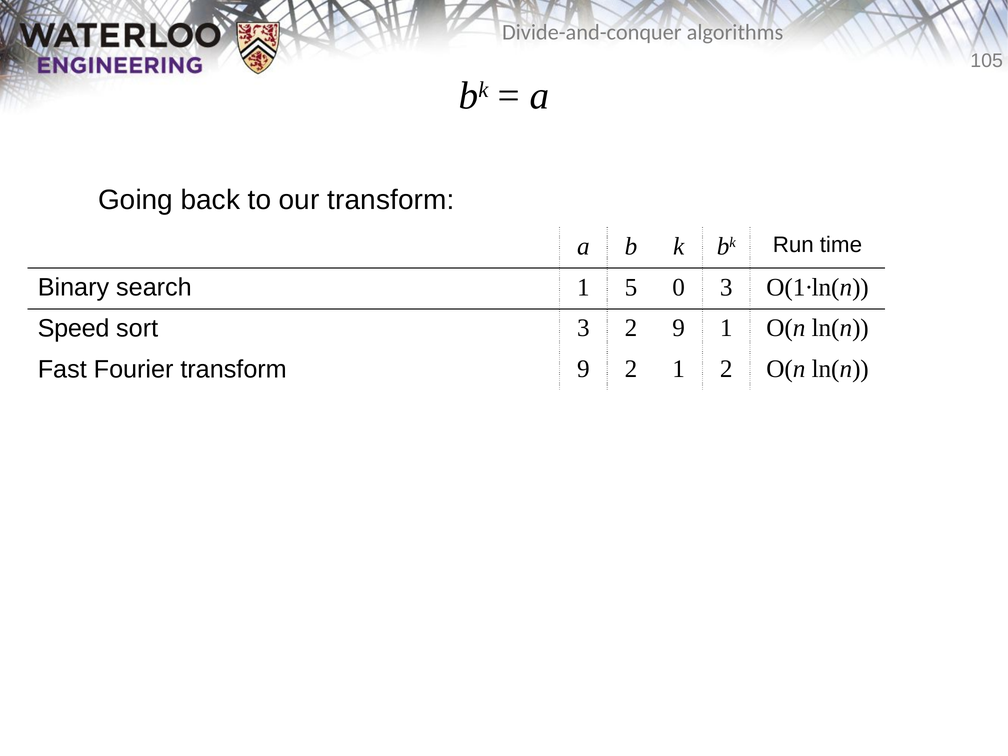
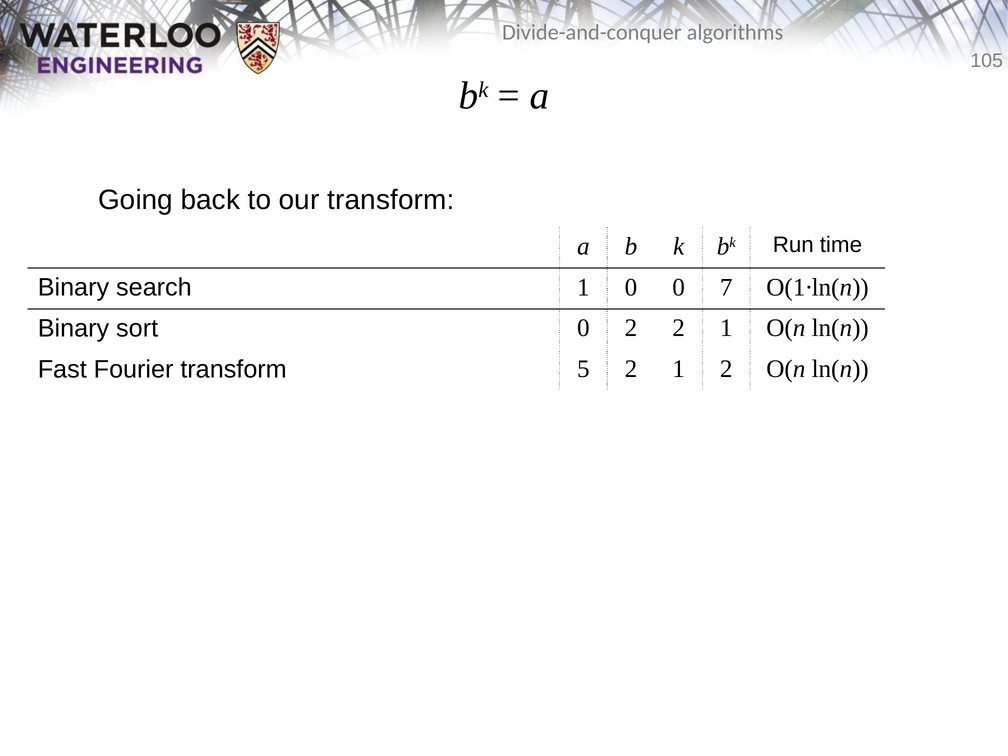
1 5: 5 -> 0 (631, 287)
0 3: 3 -> 7 (726, 287)
Speed: Speed -> Binary (73, 329)
sort 3: 3 -> 0 (583, 328)
2 9: 9 -> 2 (679, 328)
transform 9: 9 -> 5 (583, 369)
